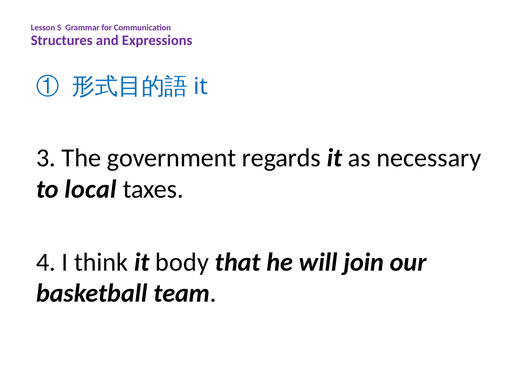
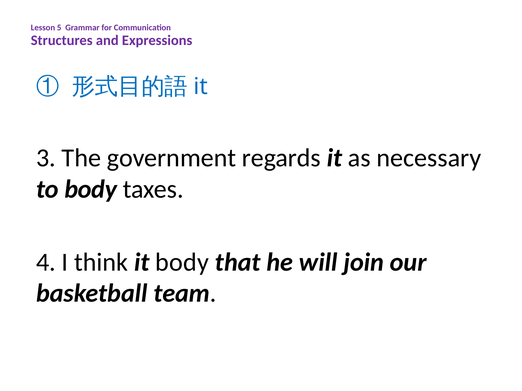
to local: local -> body (91, 189)
